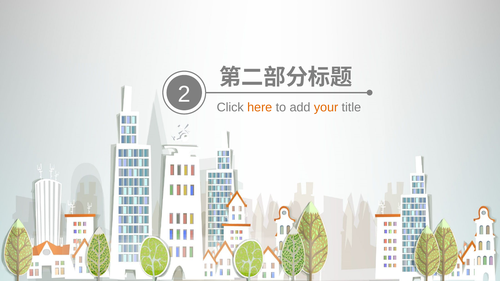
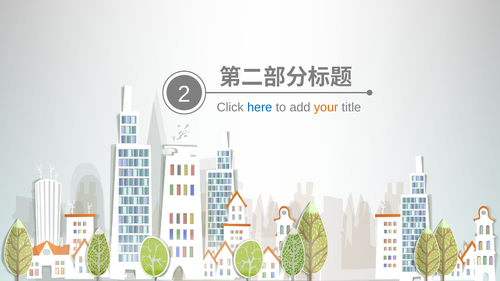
here colour: orange -> blue (260, 107)
